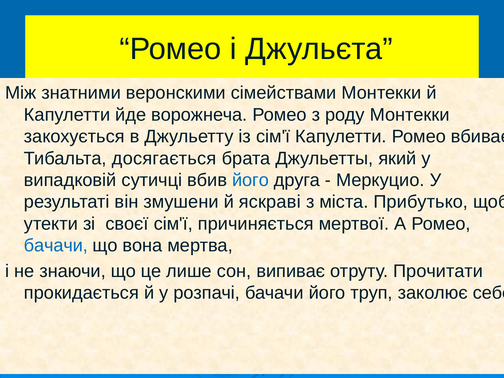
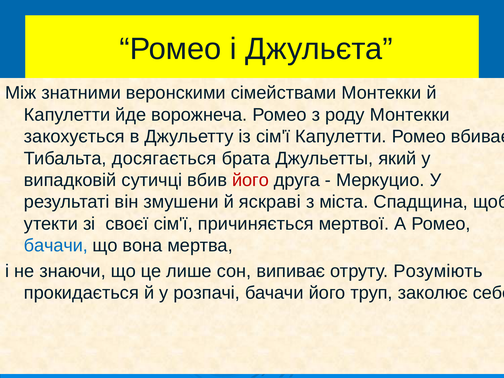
його colour: blue -> red (251, 180)
Прибутько: Прибутько -> Спадщина (421, 202)
Прочитати: Прочитати -> Розуміють (438, 271)
